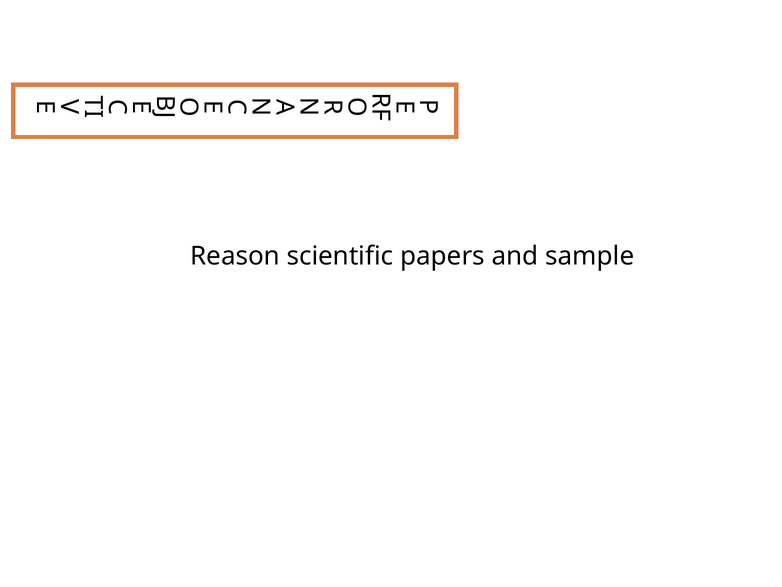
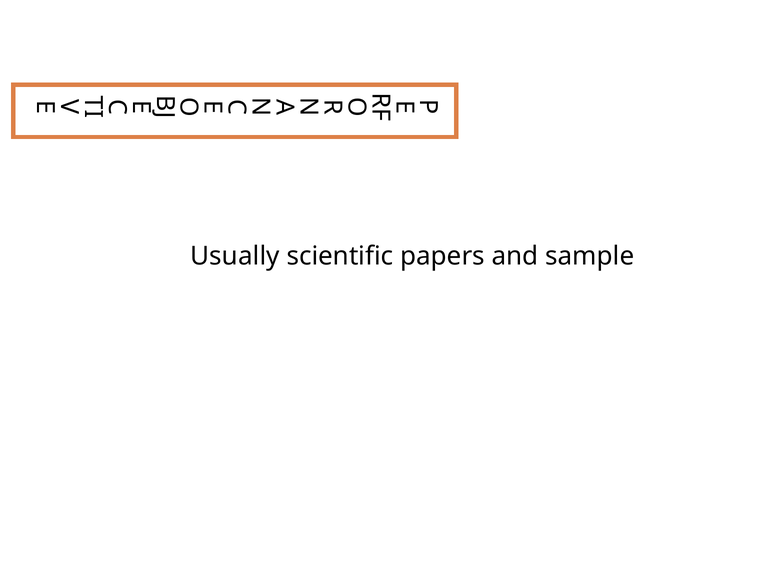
Reason: Reason -> Usually (235, 256)
